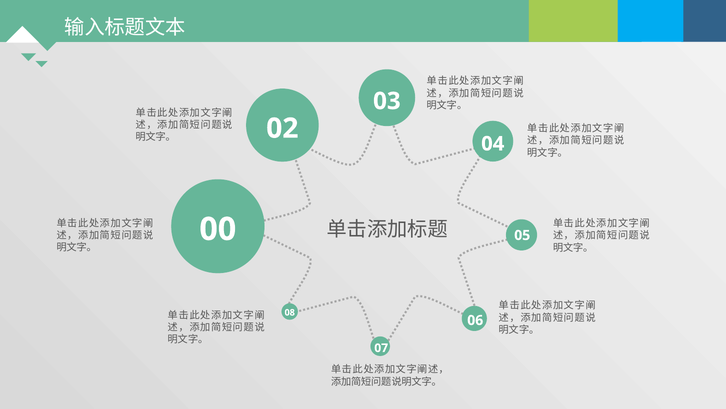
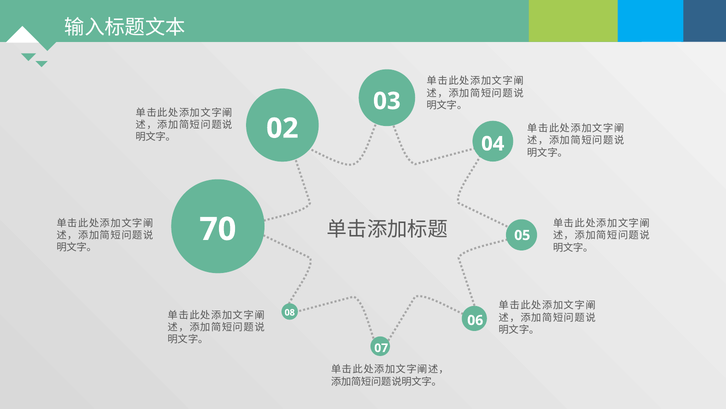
00: 00 -> 70 (218, 229)
